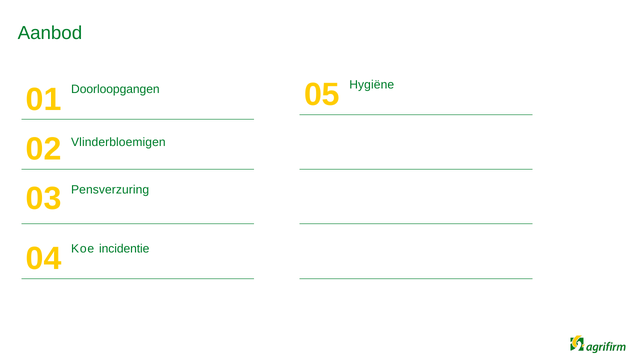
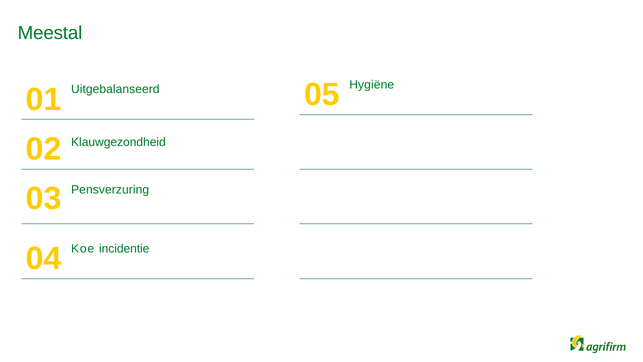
Aanbod: Aanbod -> Meestal (50, 33)
Doorloopgangen: Doorloopgangen -> Uitgebalanseerd (115, 89)
Vlinderbloemigen: Vlinderbloemigen -> Klauwgezondheid (118, 142)
